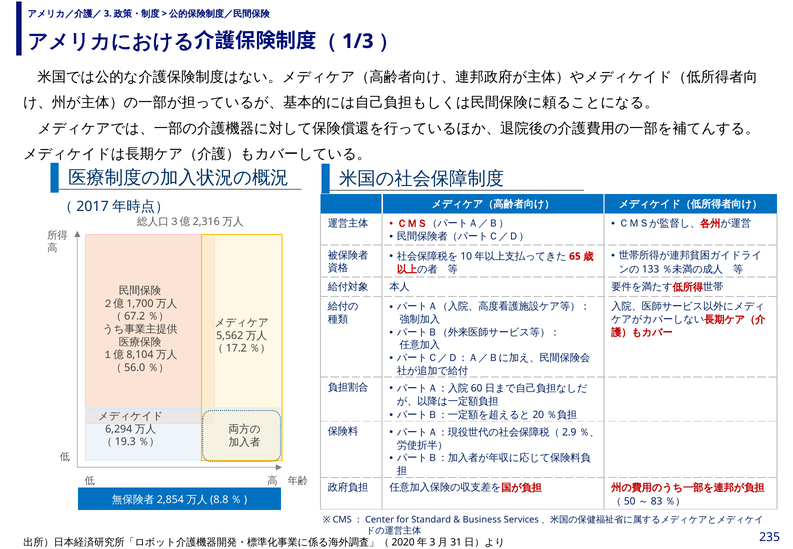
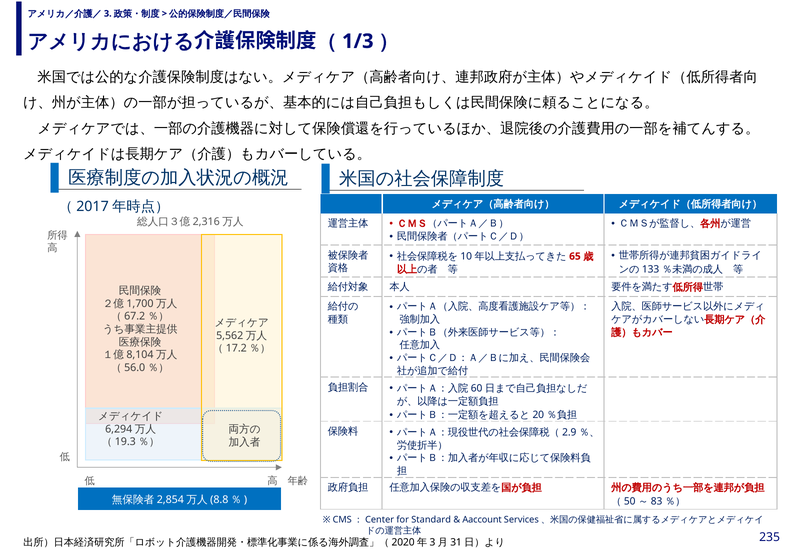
Business: Business -> Aaccount (482, 520)
